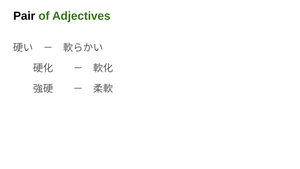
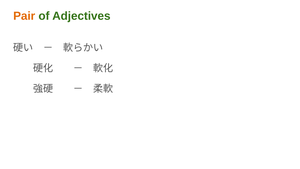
Pair colour: black -> orange (24, 16)
